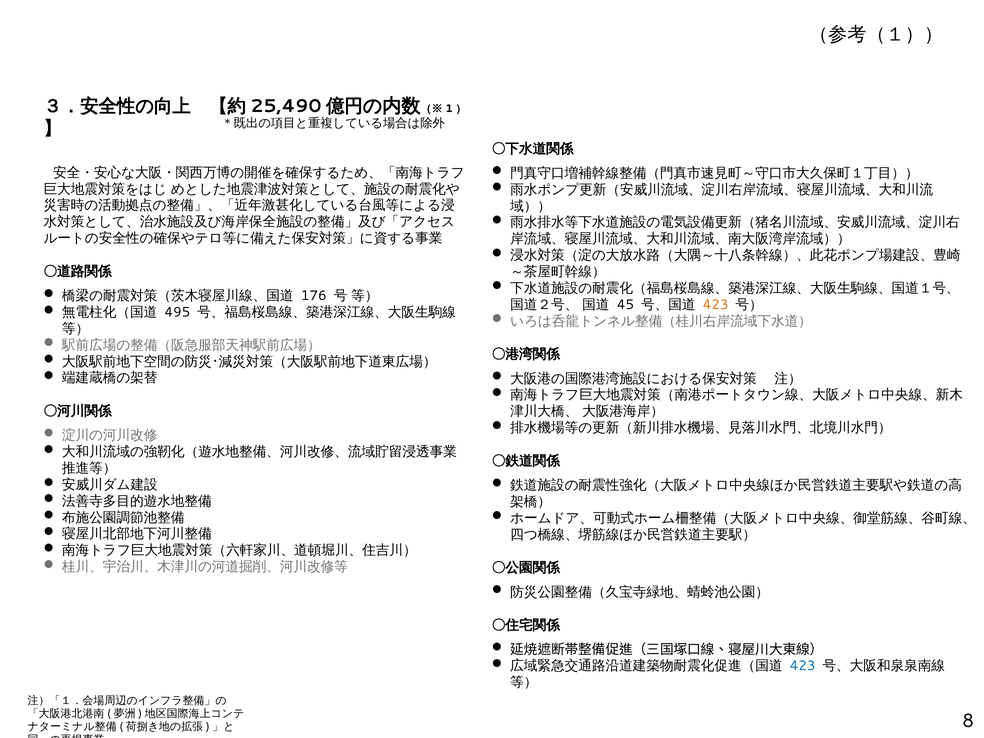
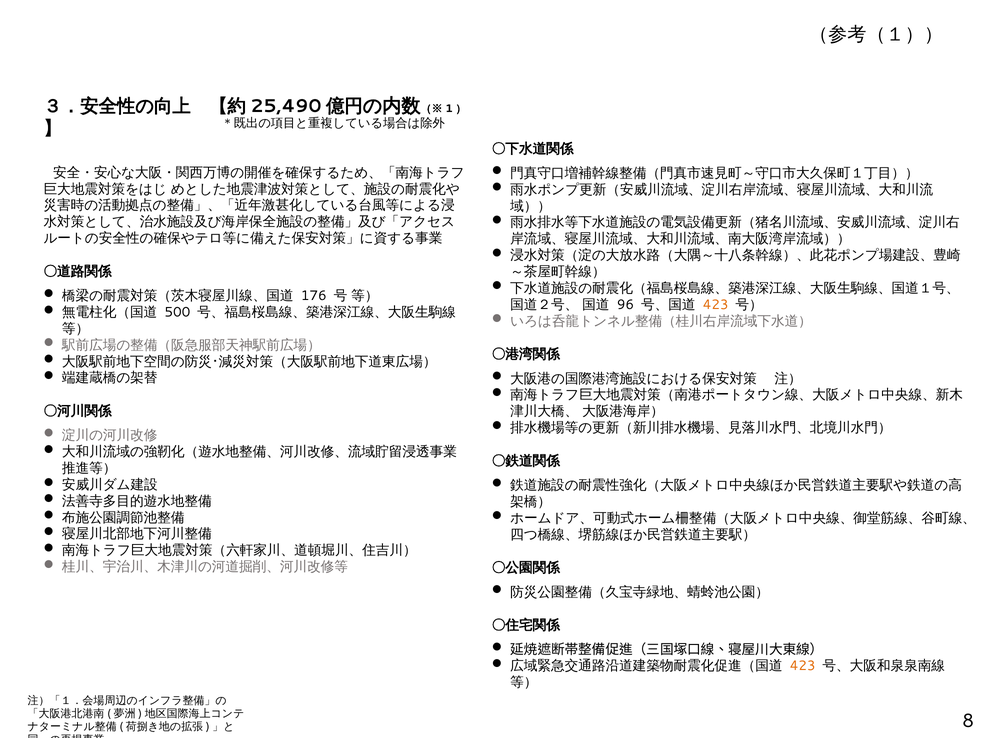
45: 45 -> 96 (625, 305)
495: 495 -> 500 (177, 312)
423 colour: blue -> orange (803, 666)
